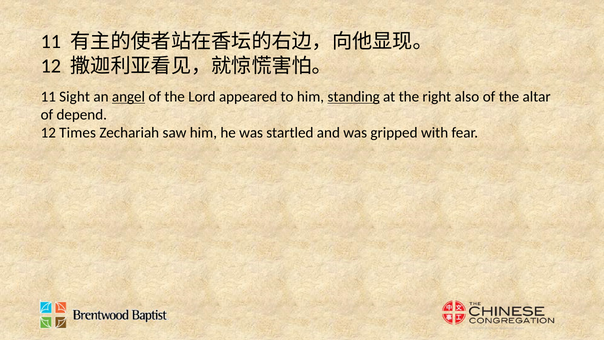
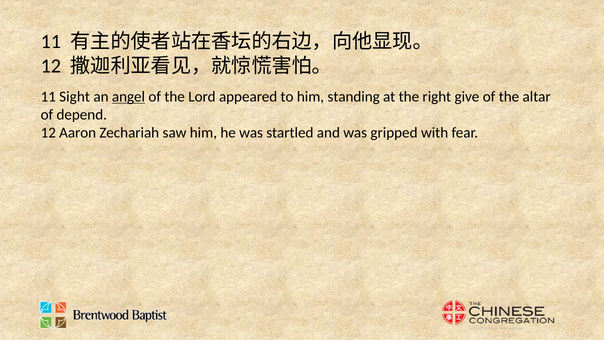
standing underline: present -> none (354, 97)
also: also -> give (467, 97)
Times: Times -> Aaron (78, 133)
